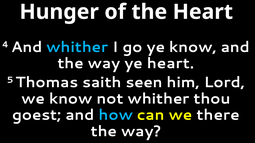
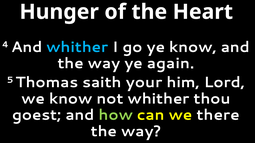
ye heart: heart -> again (171, 64)
seen: seen -> your (144, 83)
how colour: light blue -> light green (116, 115)
